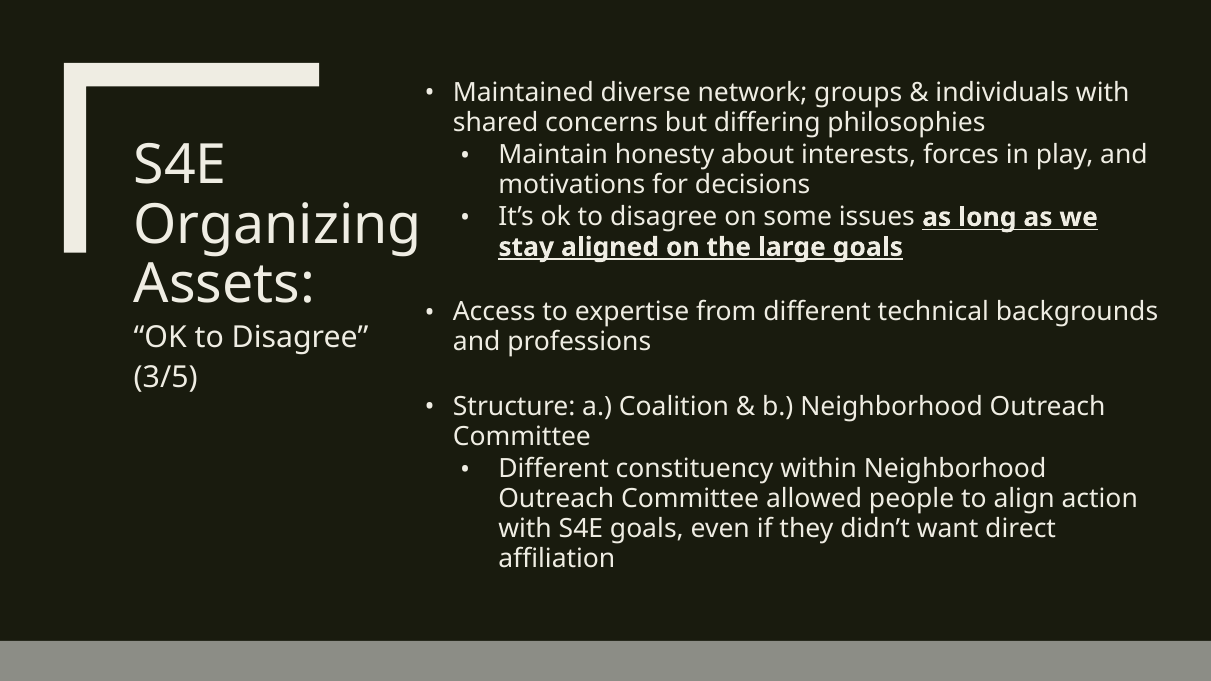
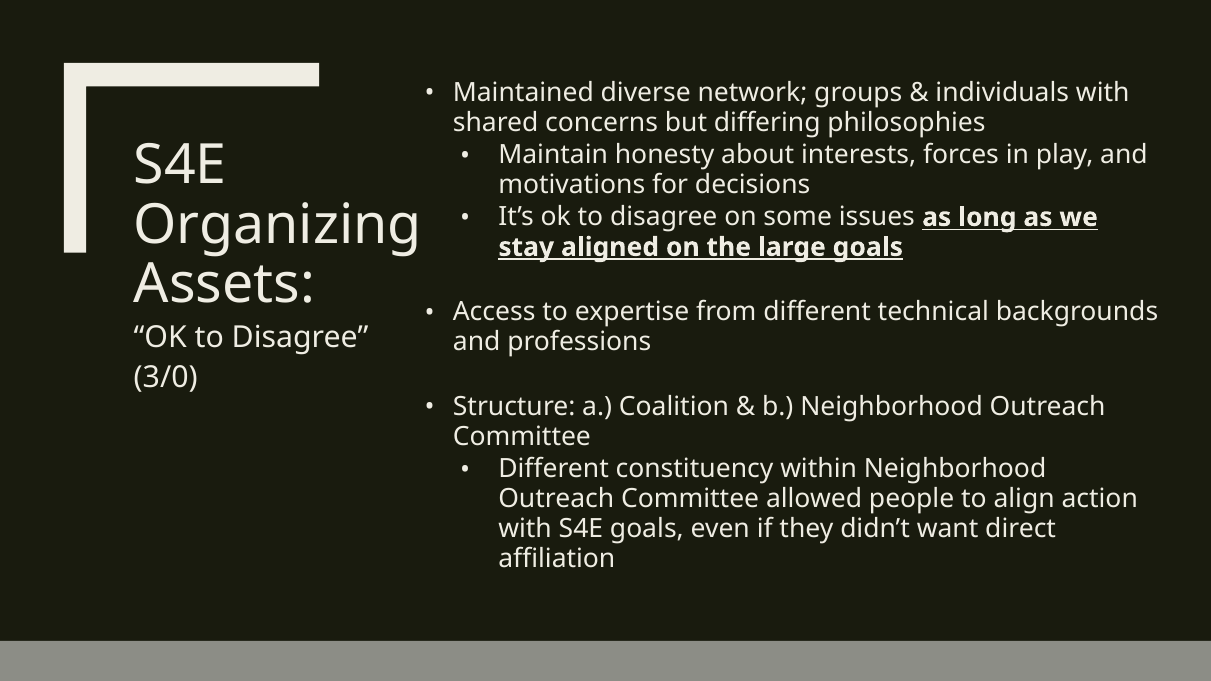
3/5: 3/5 -> 3/0 (166, 378)
